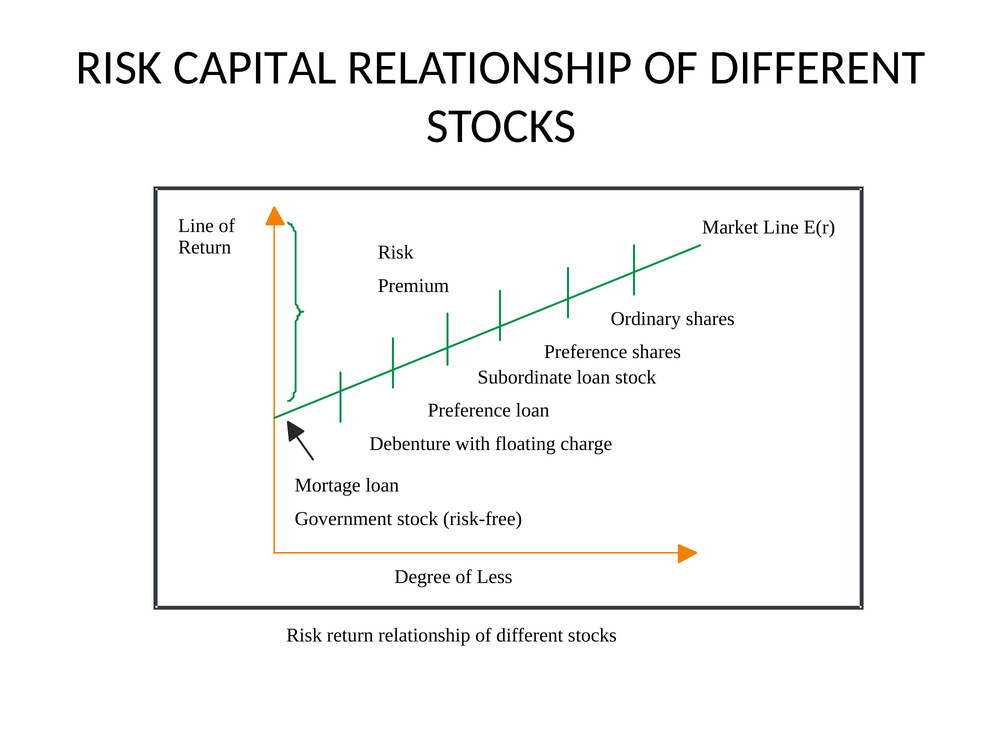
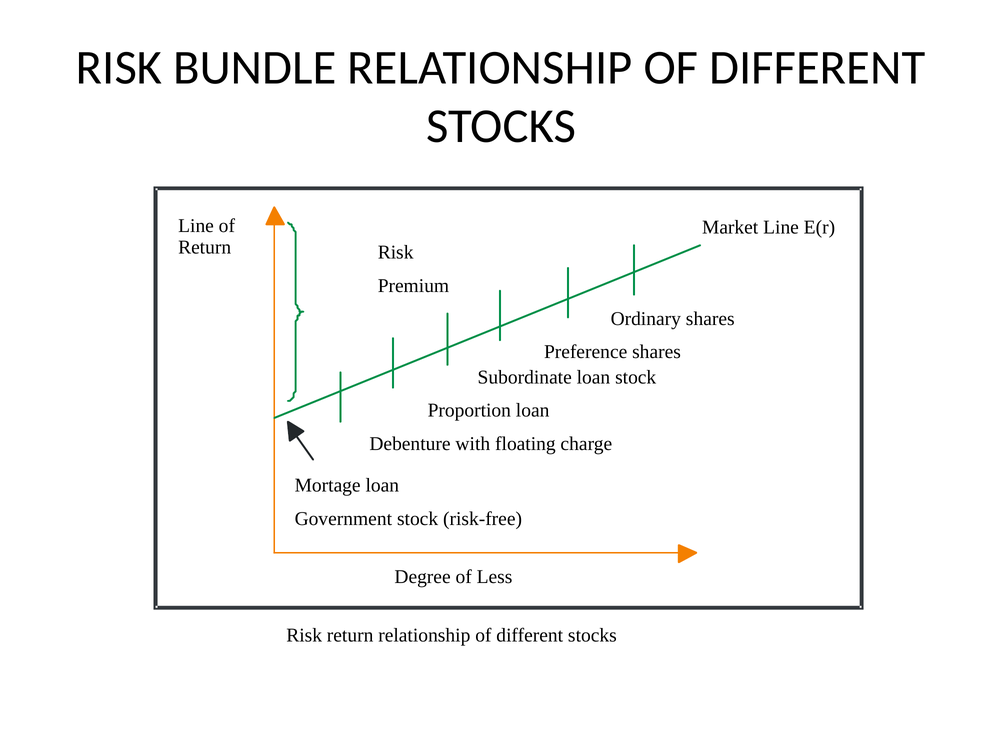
CAPITAL: CAPITAL -> BUNDLE (255, 68)
Preference: Preference -> Proportion (469, 410)
